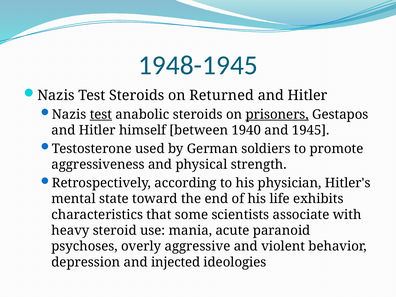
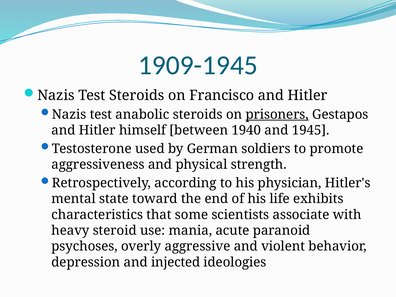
1948-1945: 1948-1945 -> 1909-1945 (198, 65)
Returned: Returned -> Francisco (222, 95)
test underline: present -> none (101, 114)
